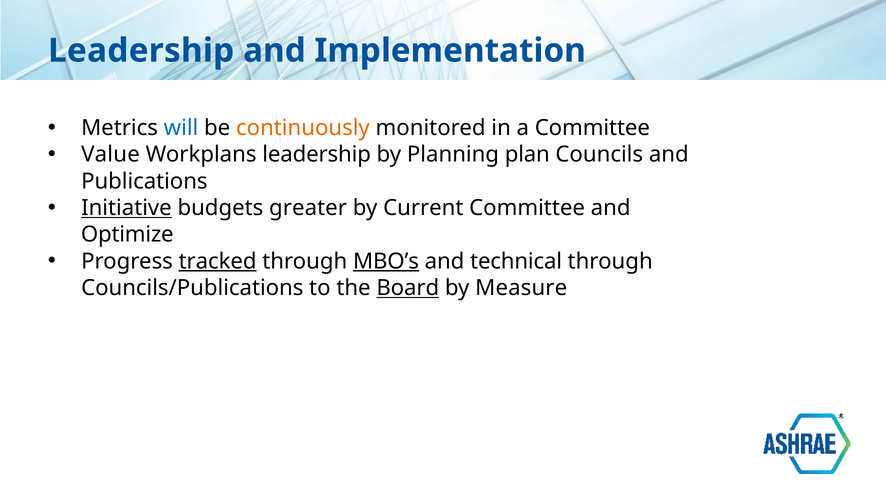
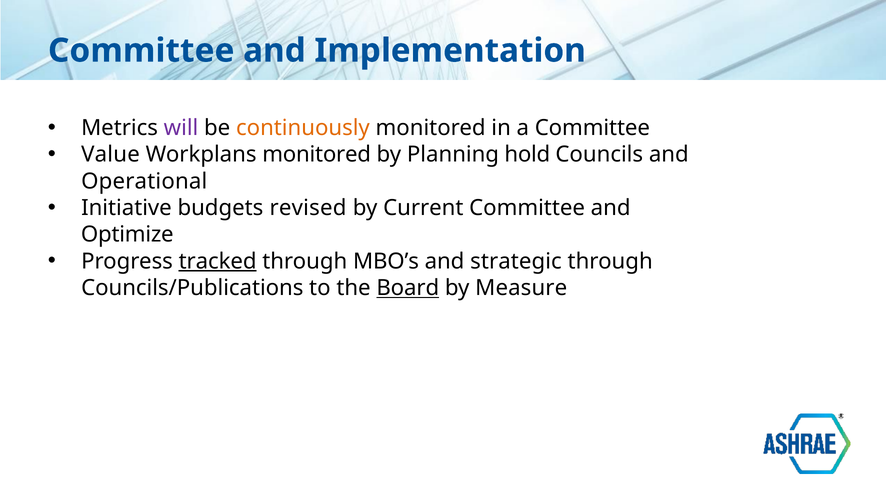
Leadership: Leadership -> Committee (141, 51)
will colour: blue -> purple (181, 128)
Workplans leadership: leadership -> monitored (317, 155)
plan: plan -> hold (527, 155)
Publications: Publications -> Operational (144, 181)
Initiative underline: present -> none (126, 208)
greater: greater -> revised (308, 208)
MBO’s underline: present -> none (386, 261)
technical: technical -> strategic (516, 261)
